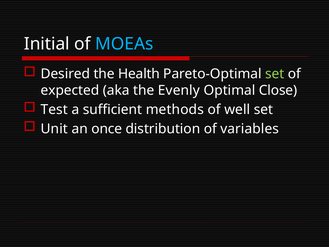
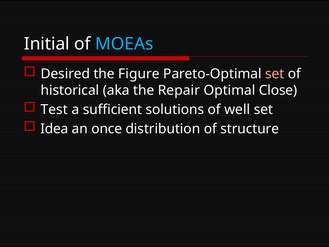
Health: Health -> Figure (139, 74)
set colour: light green -> pink (275, 74)
expected: expected -> historical (70, 90)
Evenly: Evenly -> Repair (179, 90)
methods: methods -> solutions (175, 110)
Unit: Unit -> Idea (54, 129)
variables: variables -> structure (250, 129)
